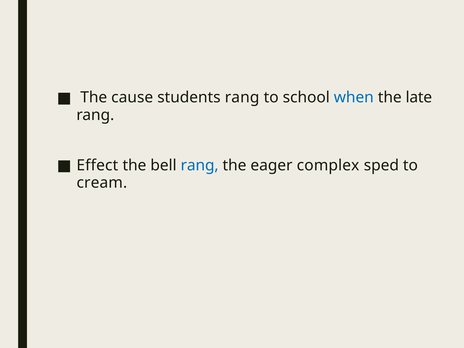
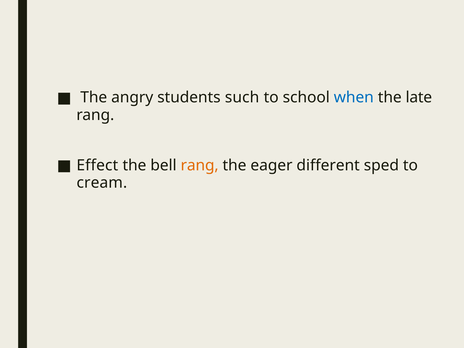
cause: cause -> angry (132, 97)
students rang: rang -> such (242, 97)
rang colour: blue -> orange (200, 165)
complex: complex -> different (328, 165)
